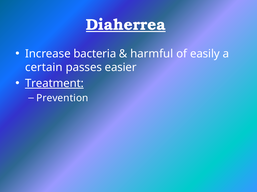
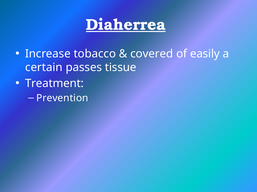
bacteria: bacteria -> tobacco (95, 54)
harmful: harmful -> covered (152, 54)
easier: easier -> tissue (121, 68)
Treatment underline: present -> none (54, 84)
